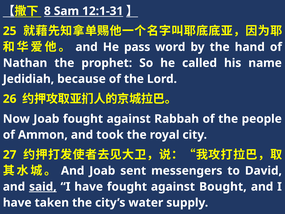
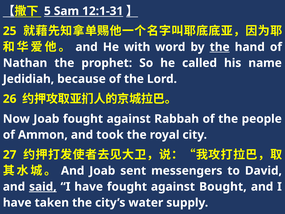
8: 8 -> 5 (47, 11)
pass: pass -> with (137, 47)
the underline: none -> present (220, 47)
